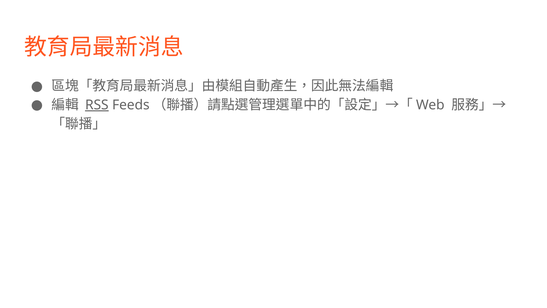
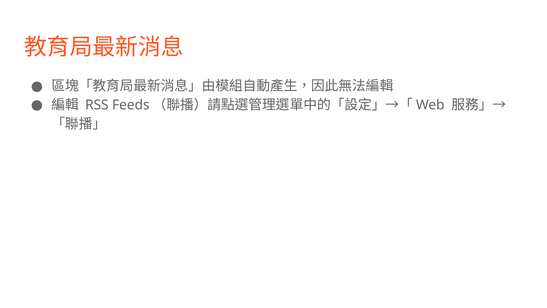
RSS underline: present -> none (97, 105)
